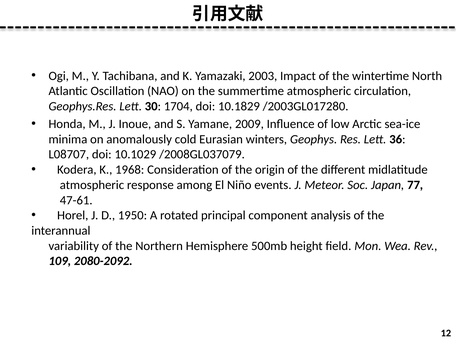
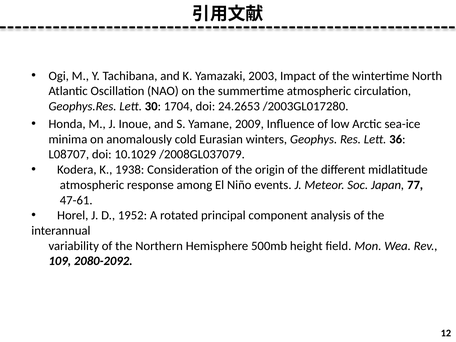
10.1829: 10.1829 -> 24.2653 (239, 106)
1968: 1968 -> 1938 (130, 170)
1950: 1950 -> 1952 (133, 215)
